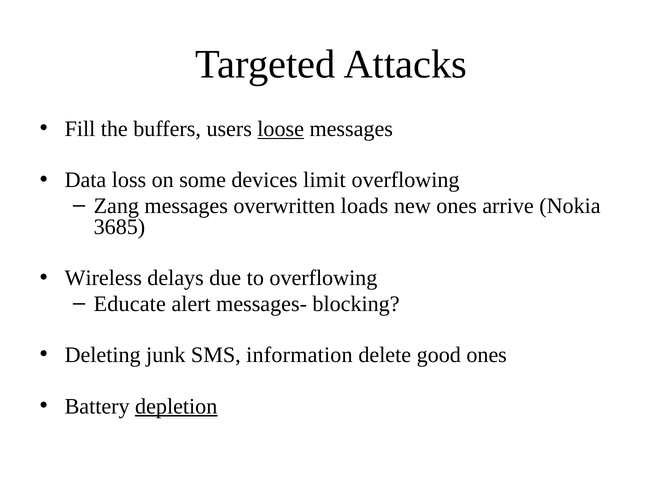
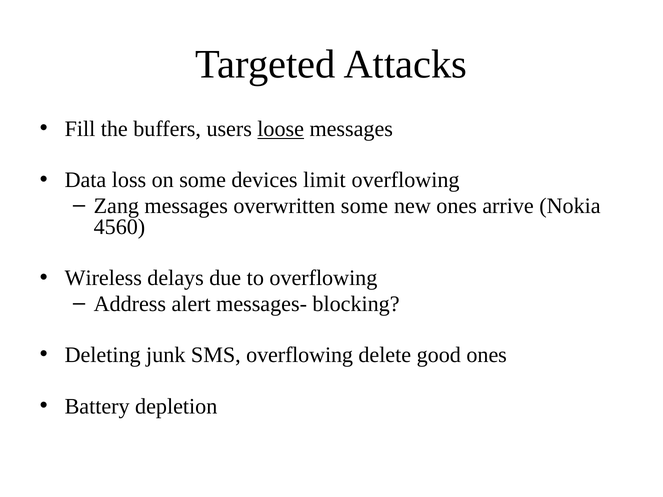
overwritten loads: loads -> some (365, 206)
3685: 3685 -> 4560 (119, 227)
Educate: Educate -> Address (130, 304)
SMS information: information -> overflowing (300, 355)
depletion underline: present -> none (176, 406)
